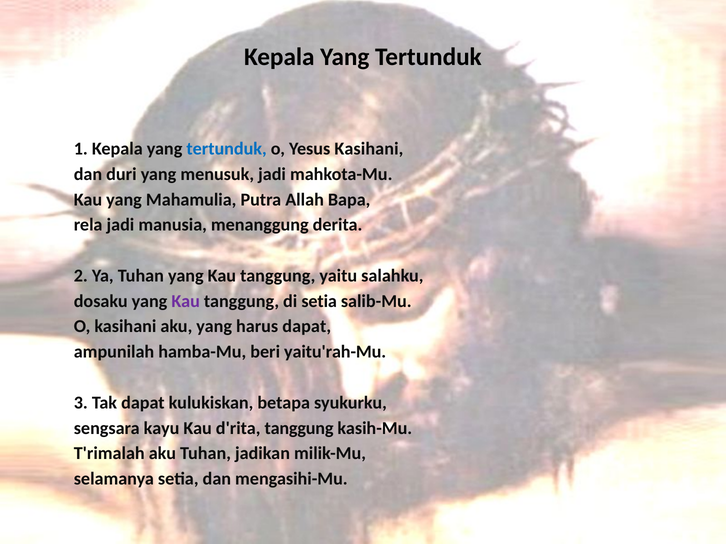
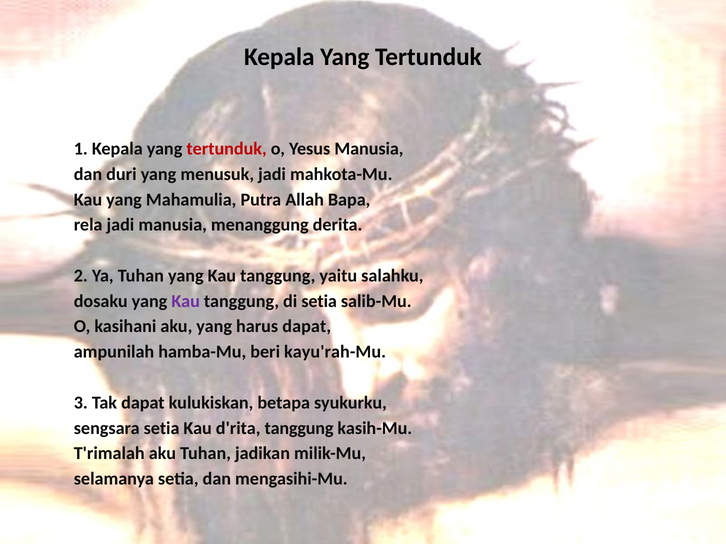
tertunduk colour: blue -> red (227, 149)
Yesus Kasihani: Kasihani -> Manusia (369, 149)
yaitu'rah-Mu: yaitu'rah-Mu -> kayu'rah-Mu (335, 352)
sengsara kayu: kayu -> setia (162, 428)
